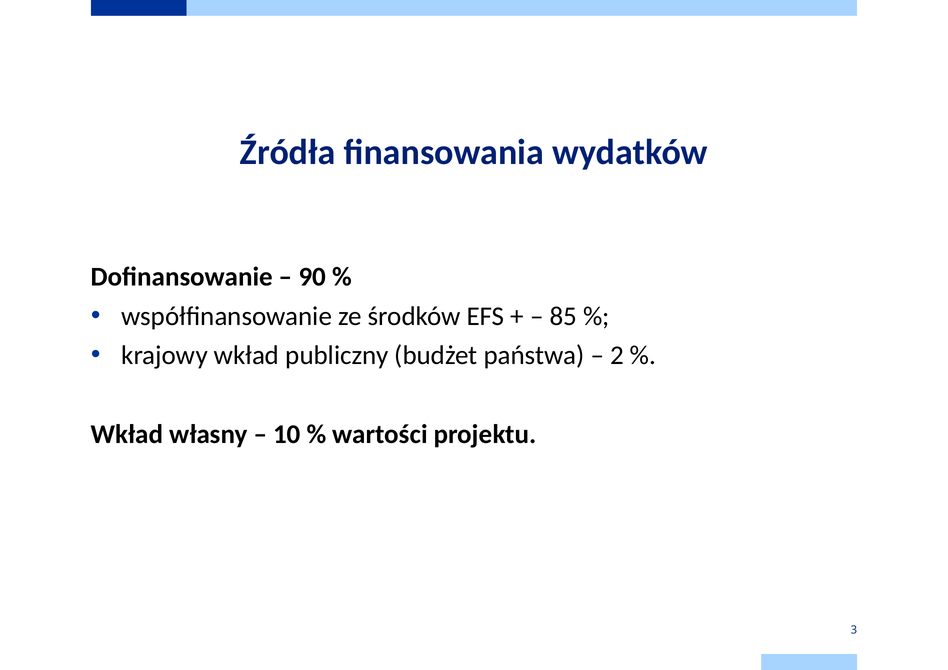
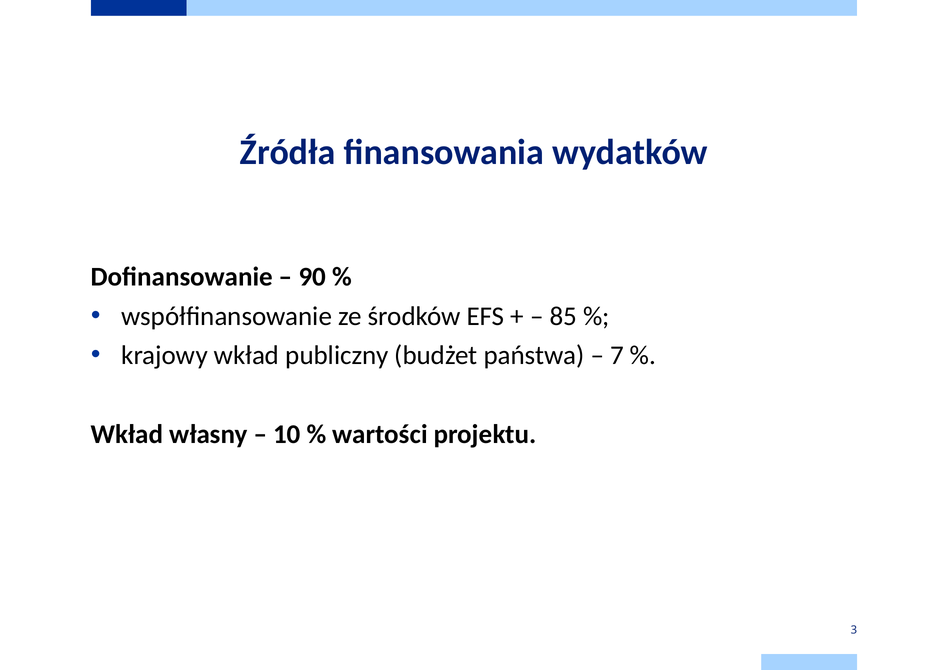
2: 2 -> 7 (617, 356)
